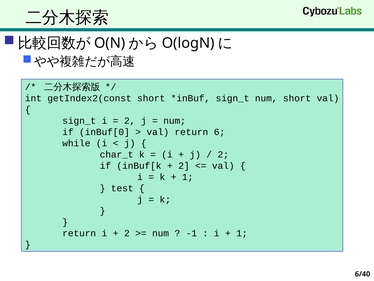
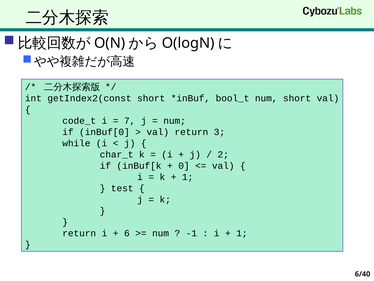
sign_t: sign_t -> bool_t (233, 98)
sign_t: sign_t -> code_t (79, 121)
2: 2 -> 7 (130, 121)
6: 6 -> 3 (219, 132)
2: 2 -> 0 (184, 166)
2: 2 -> 6 (127, 233)
